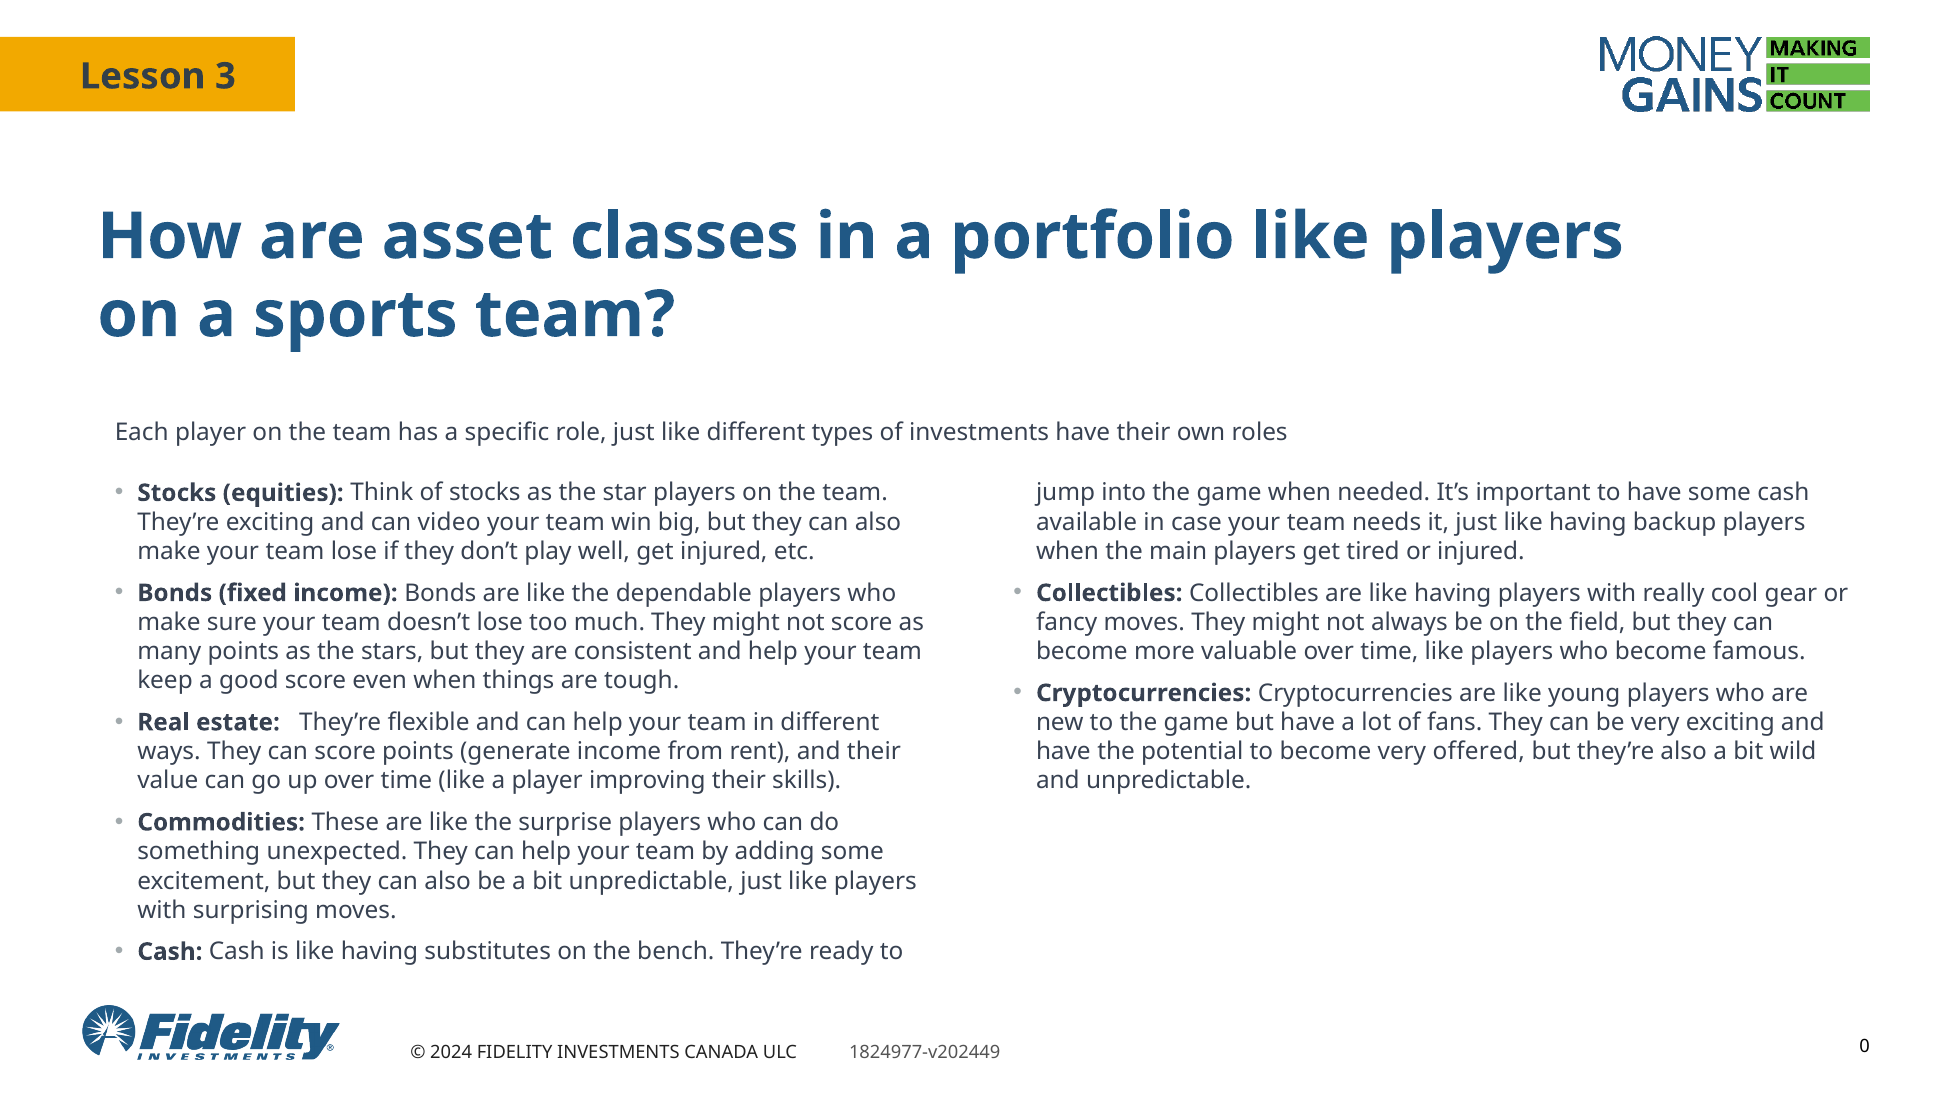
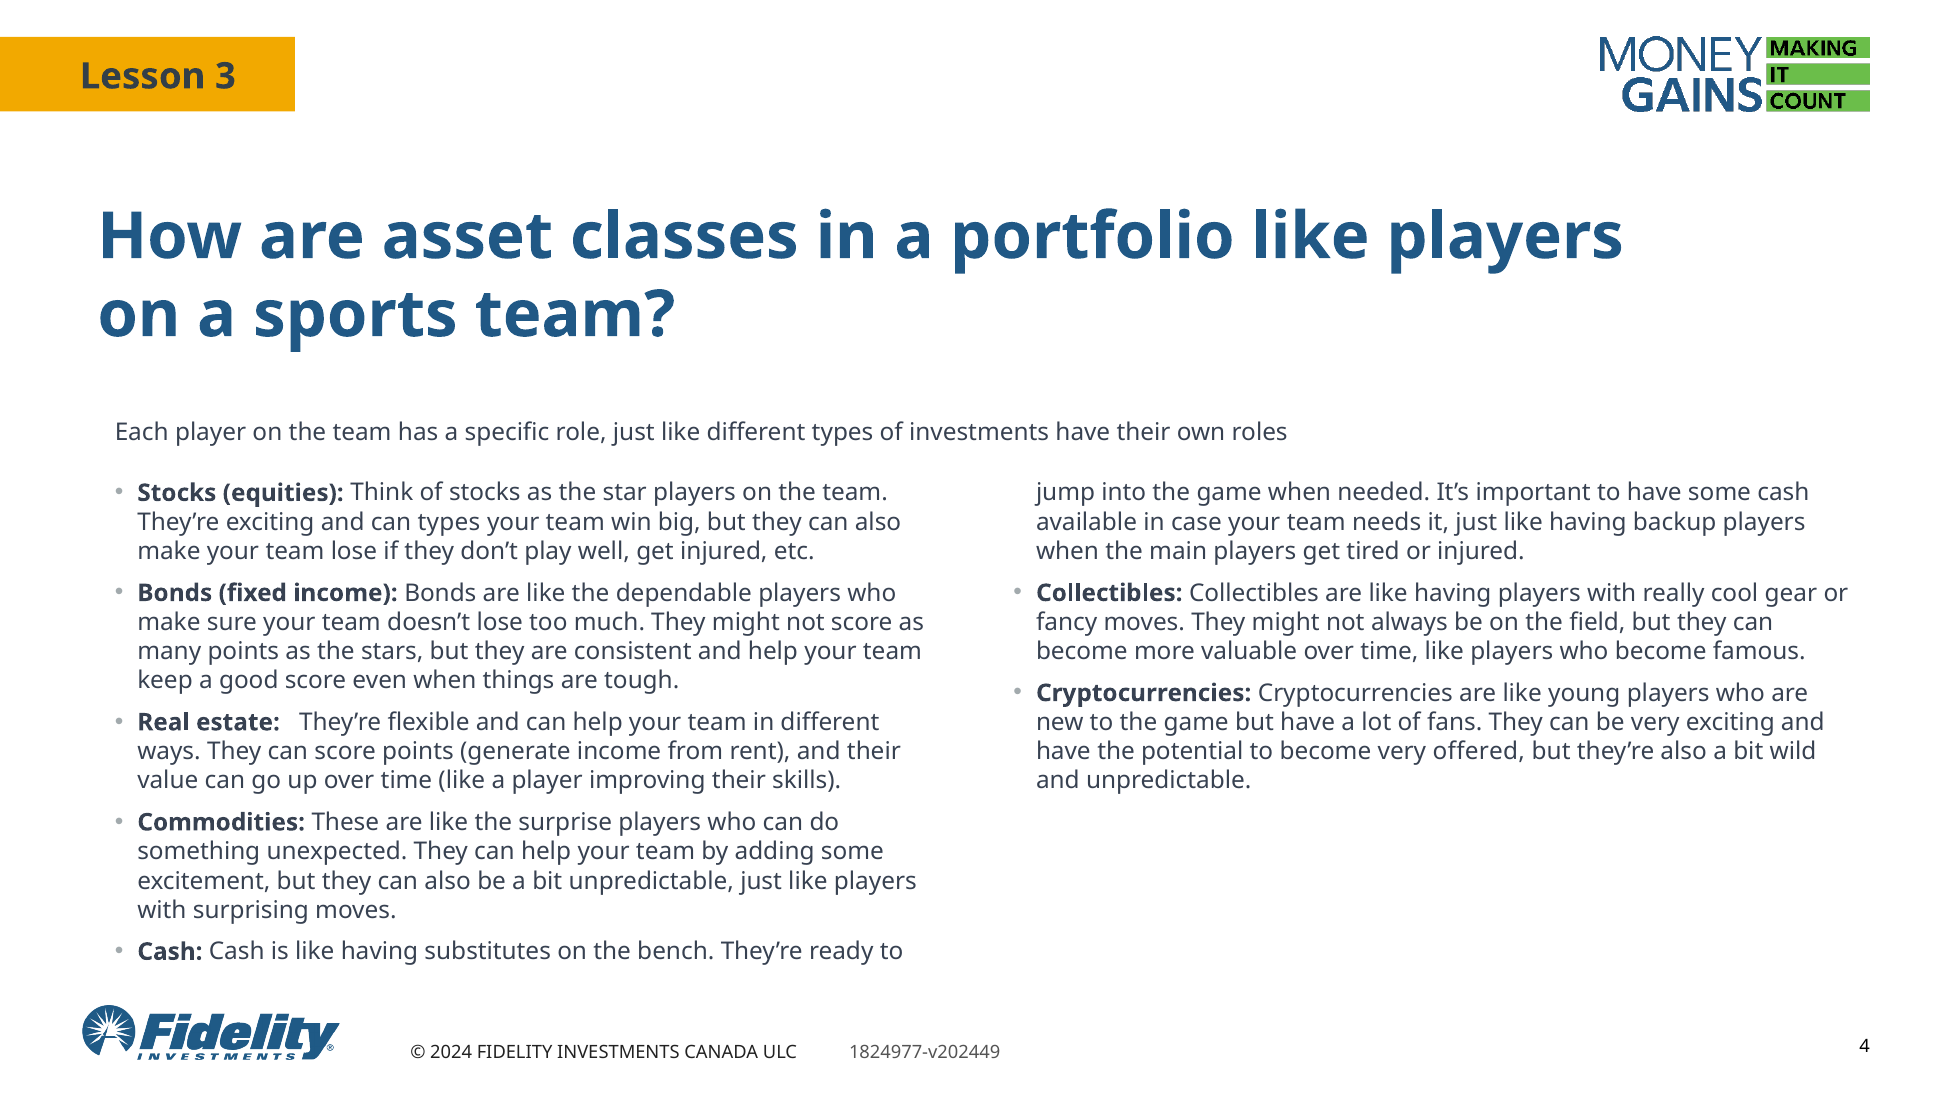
can video: video -> types (449, 522)
0: 0 -> 4 (1865, 1046)
